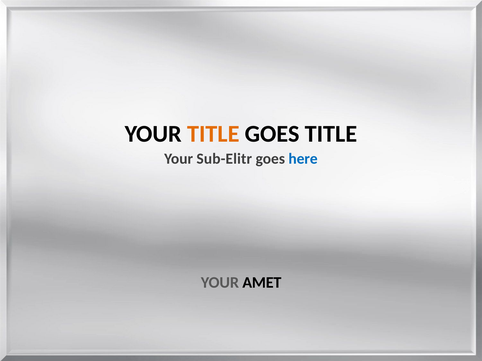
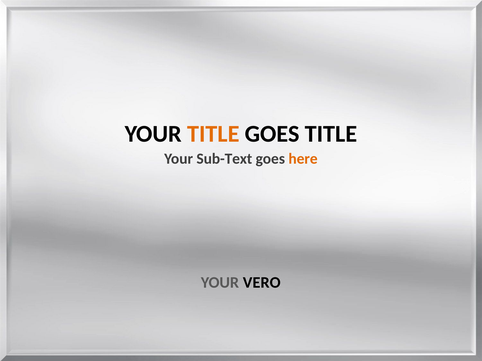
Sub-Elitr: Sub-Elitr -> Sub-Text (224, 159)
here colour: blue -> orange (303, 159)
AMET: AMET -> VERO (262, 283)
